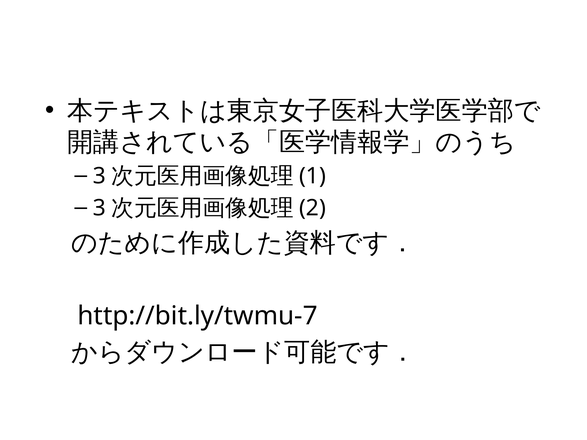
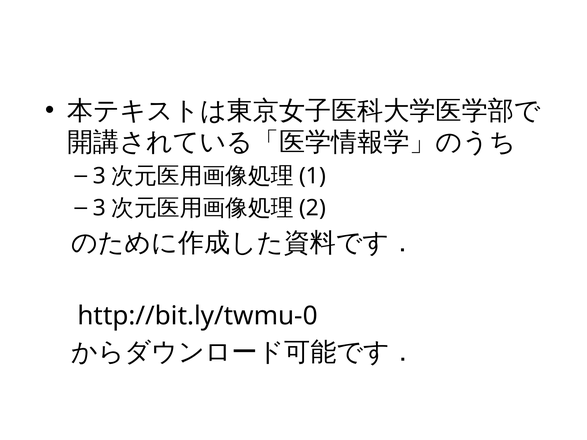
http://bit.ly/twmu-7: http://bit.ly/twmu-7 -> http://bit.ly/twmu-0 (198, 316)
